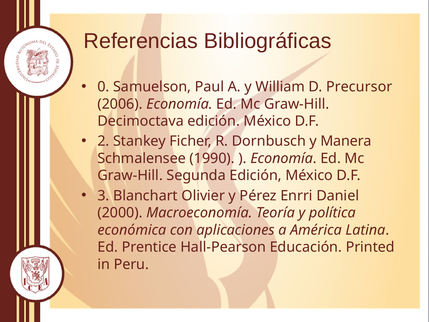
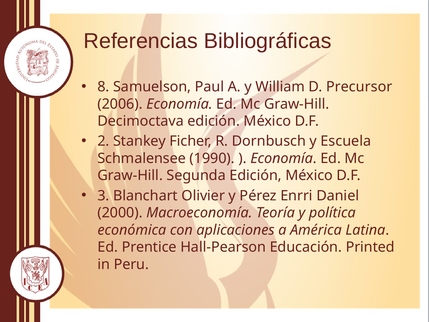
0: 0 -> 8 (103, 87)
Manera: Manera -> Escuela (346, 141)
